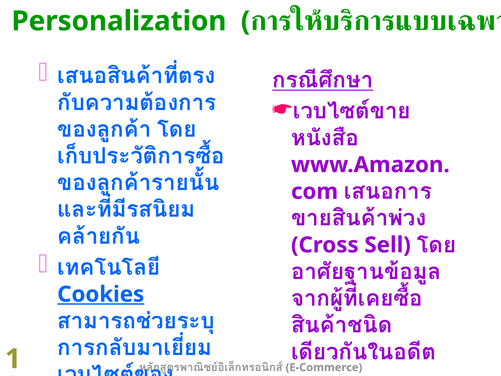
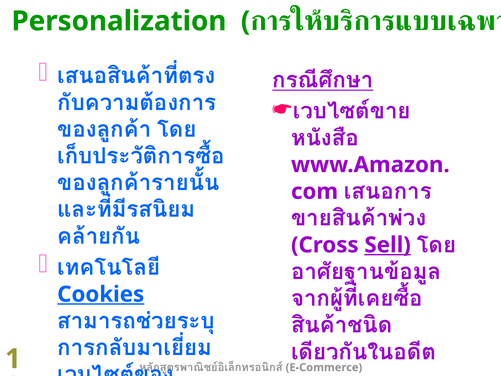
Sell underline: none -> present (388, 245)
